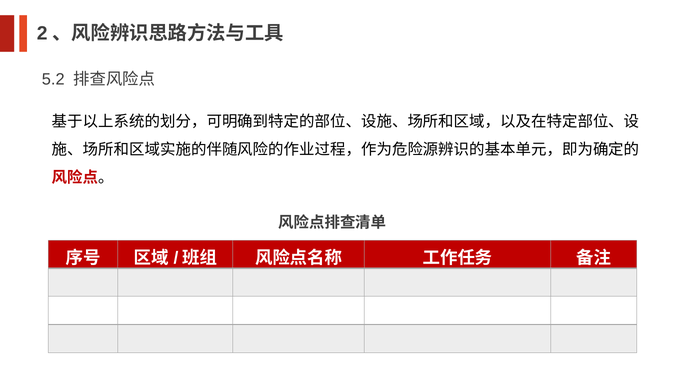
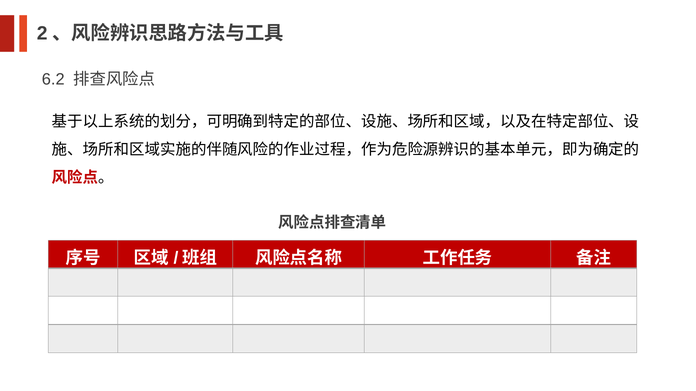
5.2: 5.2 -> 6.2 (53, 79)
